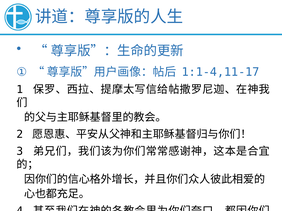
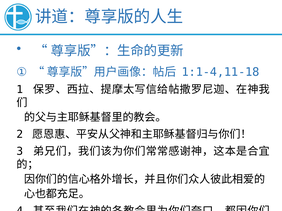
1:1-4,11-17: 1:1-4,11-17 -> 1:1-4,11-18 (221, 72)
